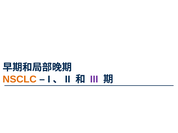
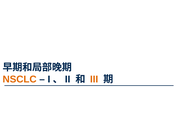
III colour: purple -> orange (94, 79)
